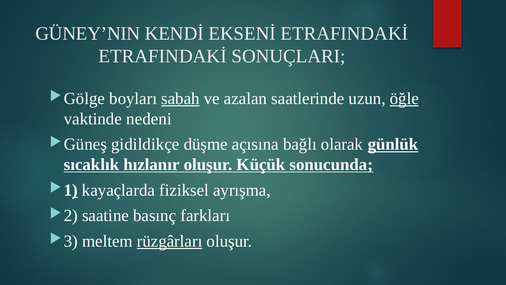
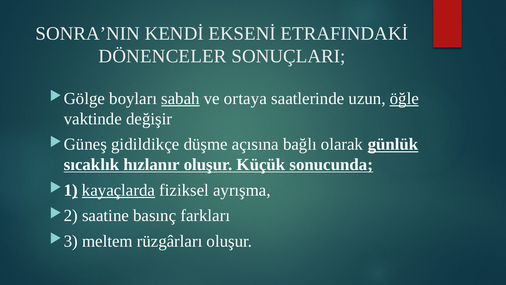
GÜNEY’NIN: GÜNEY’NIN -> SONRA’NIN (88, 33)
ETRAFINDAKİ: ETRAFINDAKİ -> DÖNENCELER (163, 56)
azalan: azalan -> ortaya (245, 98)
nedeni: nedeni -> değişir (149, 119)
kayaçlarda underline: none -> present (119, 190)
rüzgârları underline: present -> none (170, 241)
